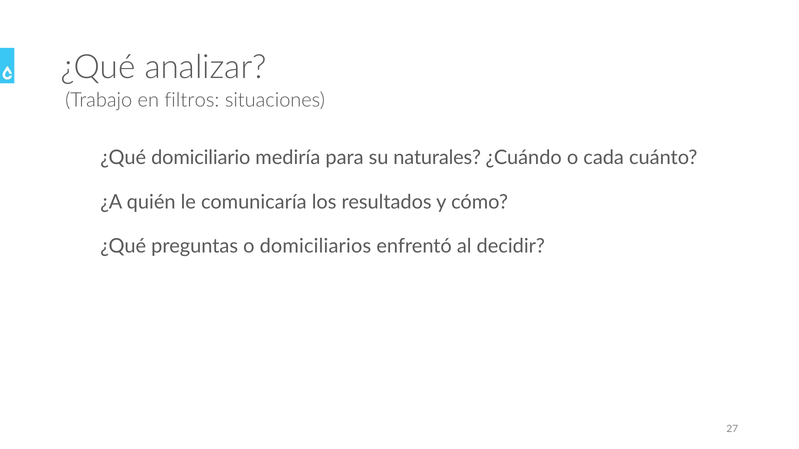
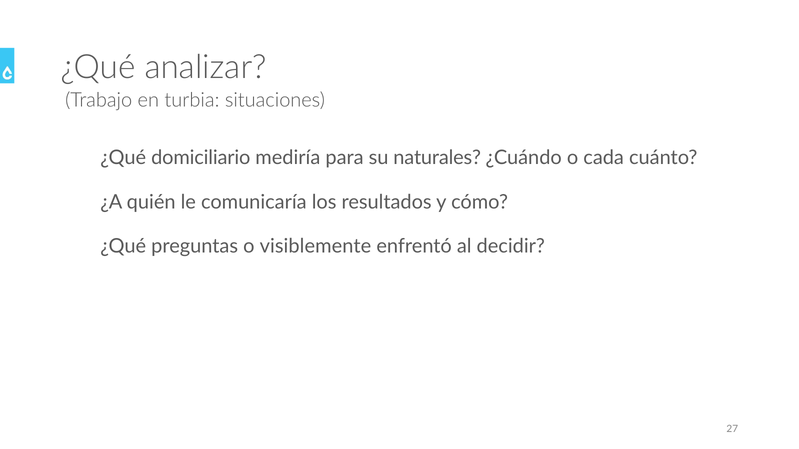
filtros: filtros -> turbia (192, 100)
domiciliarios: domiciliarios -> visiblemente (315, 247)
